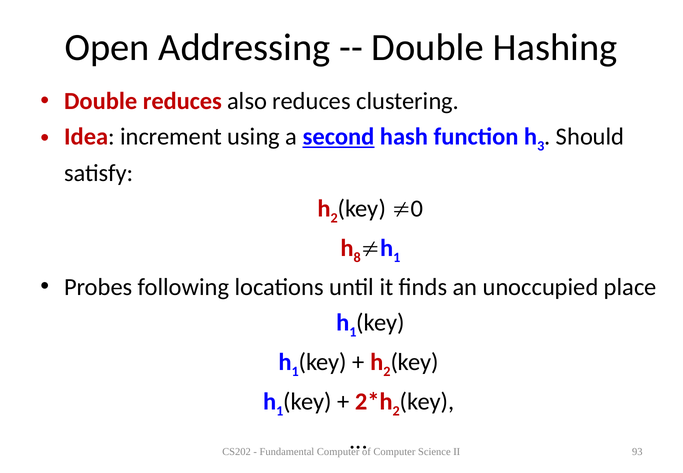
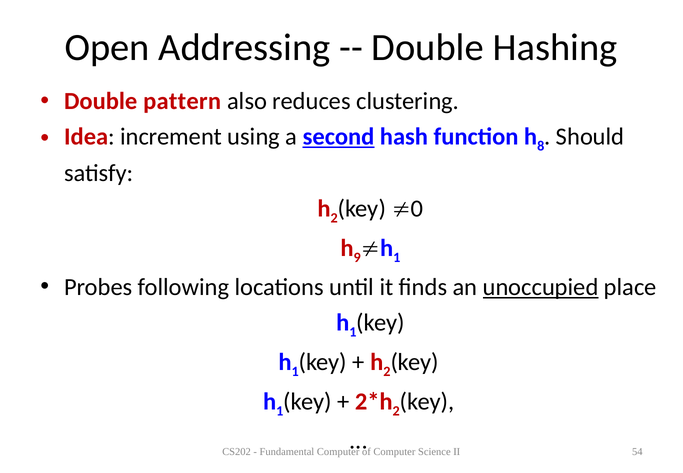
Double reduces: reduces -> pattern (182, 101)
3: 3 -> 8 (541, 146)
8: 8 -> 9 (357, 258)
unoccupied underline: none -> present (541, 287)
93: 93 -> 54 (637, 452)
